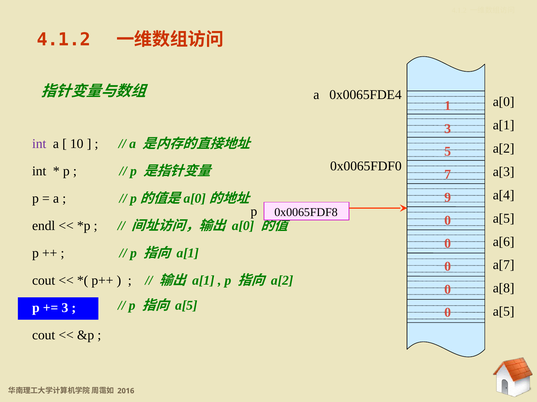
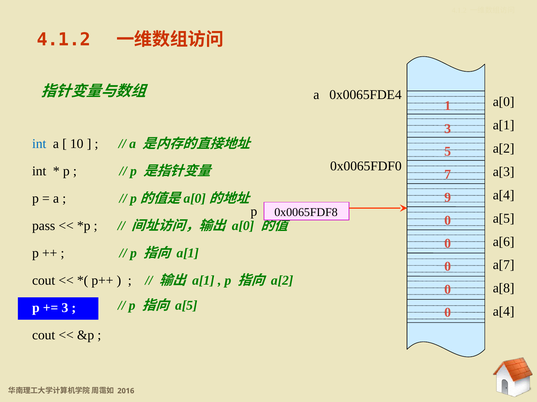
int colour: purple -> blue (39, 144)
endl: endl -> pass (44, 226)
a[5: a[5 -> a[4 (504, 312)
